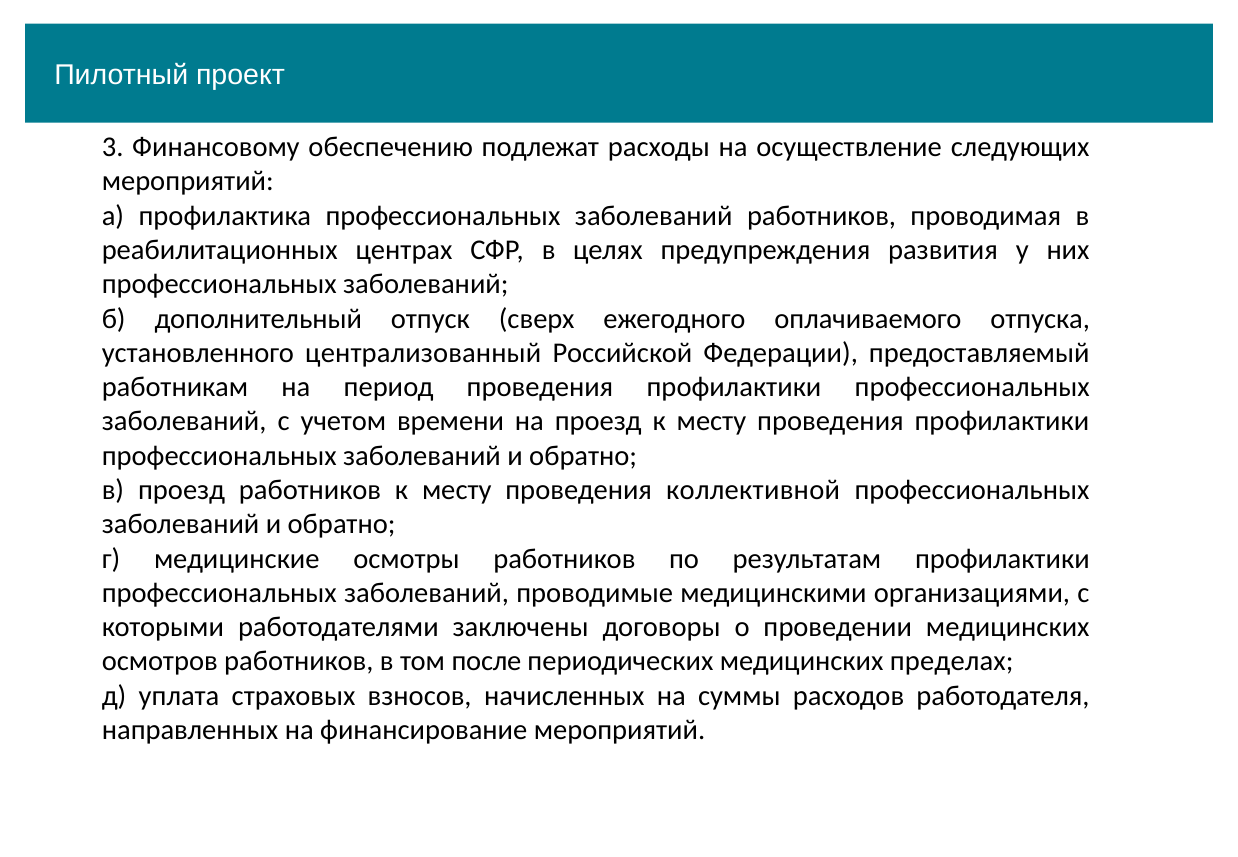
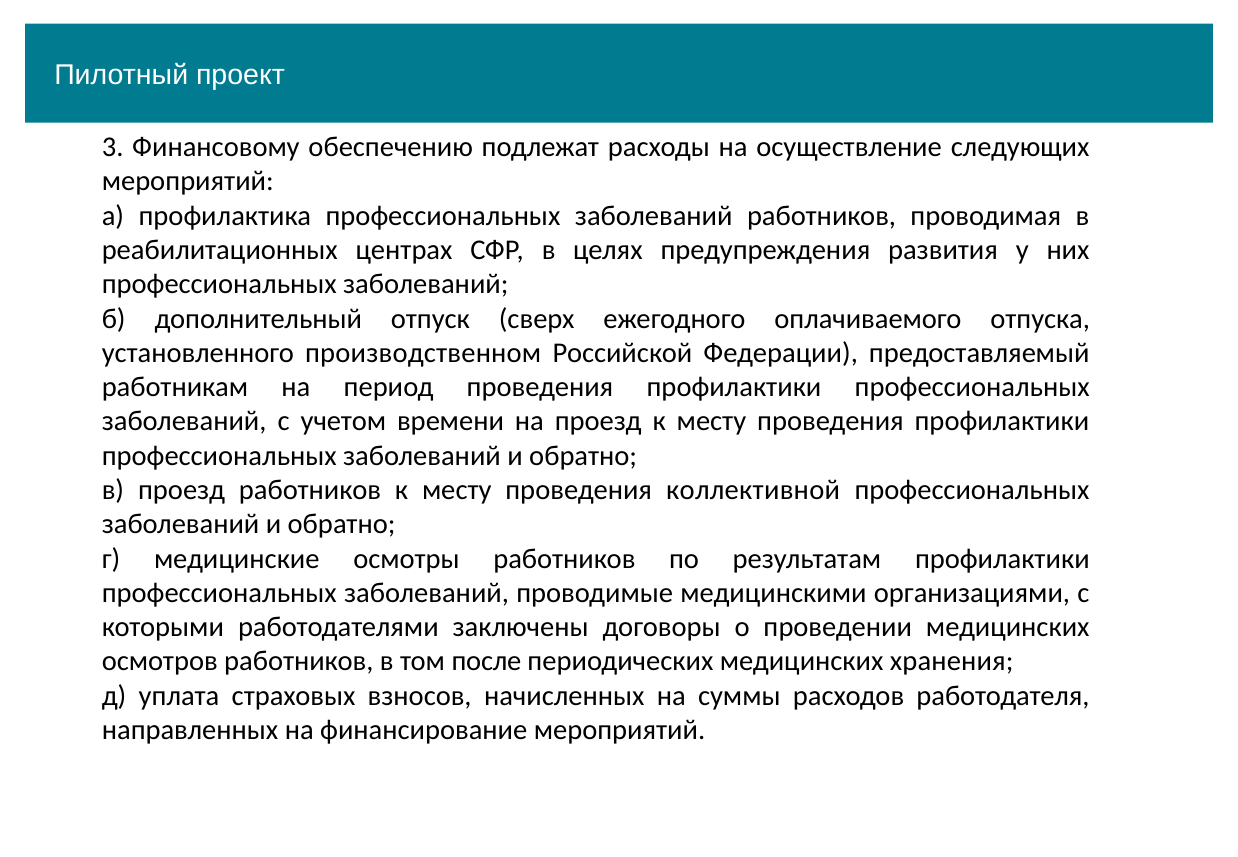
централизованный: централизованный -> производственном (423, 353)
пределах: пределах -> хранения (952, 662)
